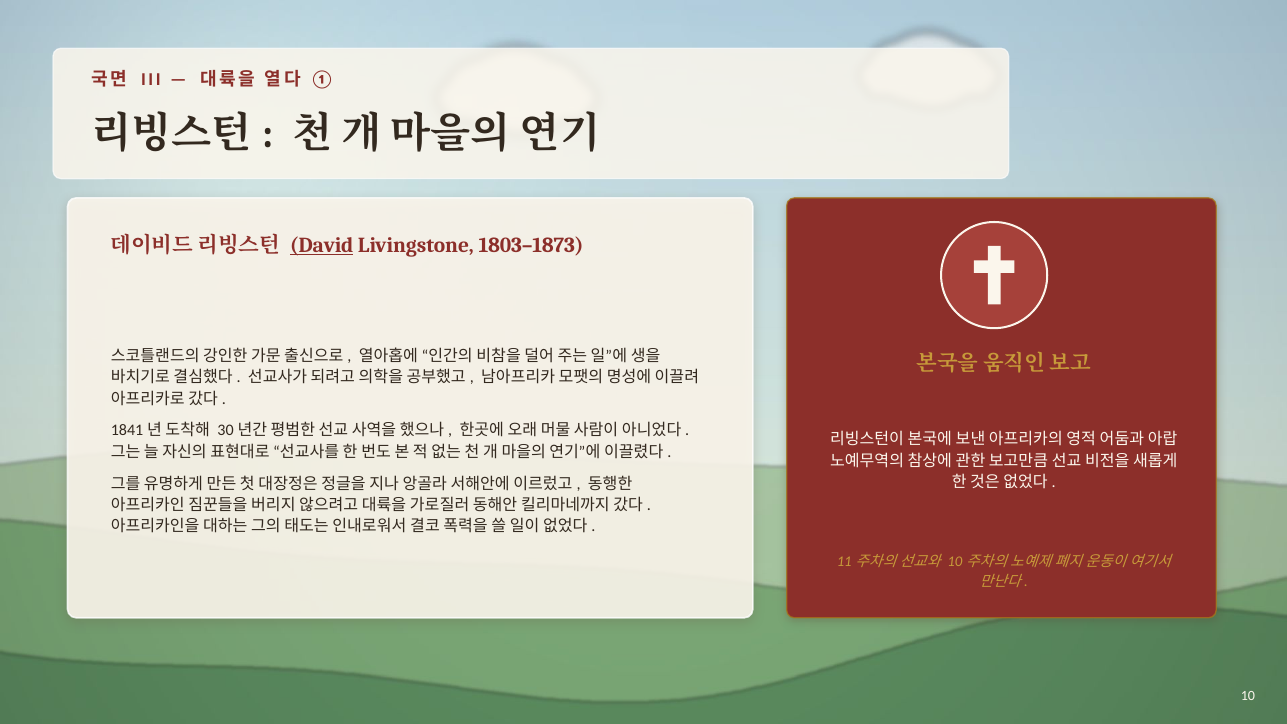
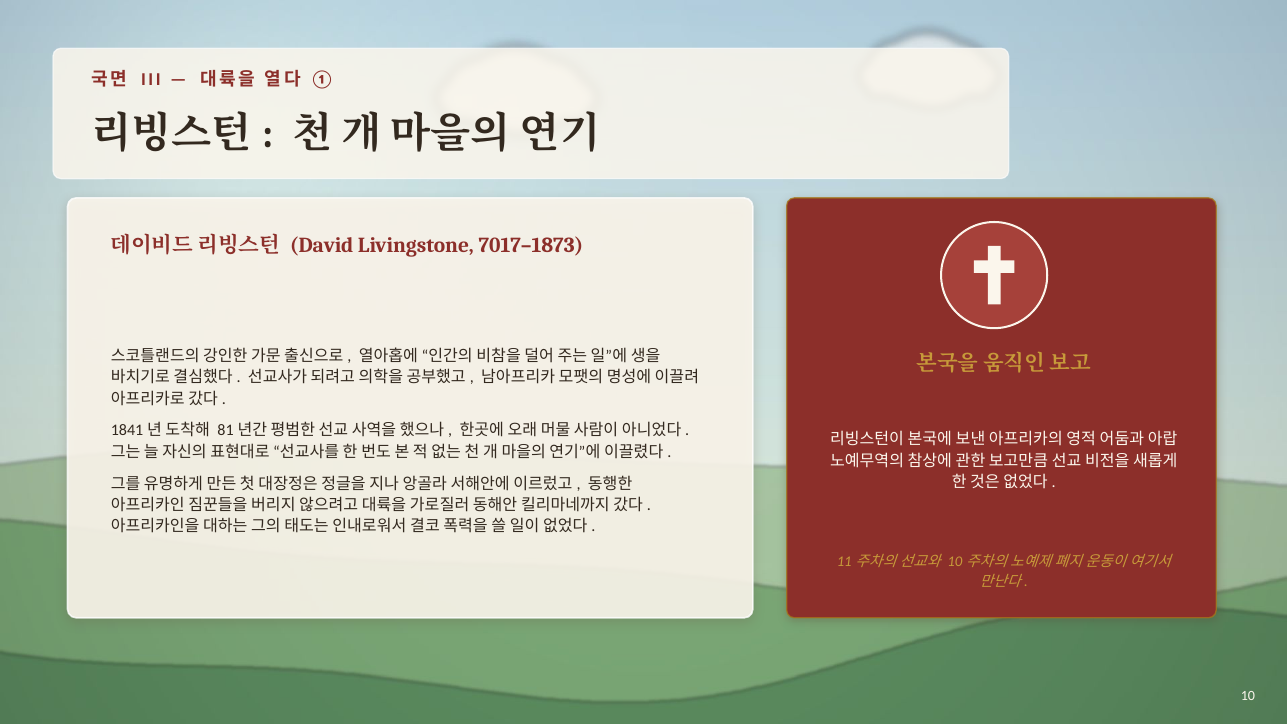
David underline: present -> none (322, 245)
1803–1873: 1803–1873 -> 7017–1873 (531, 245)
30: 30 -> 81 (226, 431)
